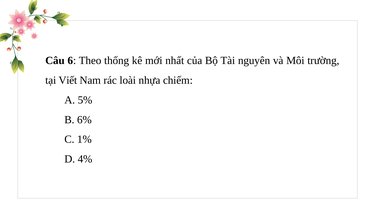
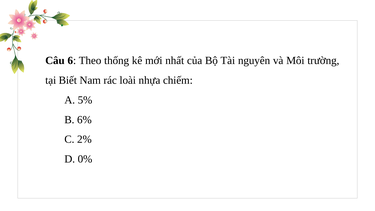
Viết: Viết -> Biết (68, 80)
1%: 1% -> 2% (84, 139)
4%: 4% -> 0% (85, 159)
